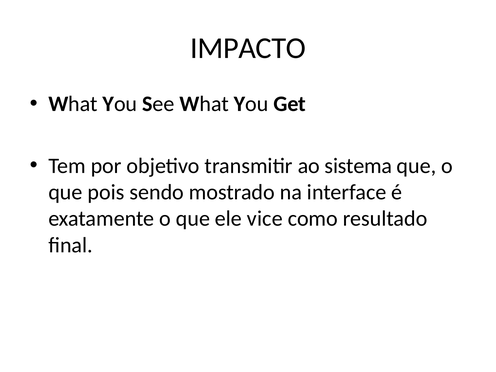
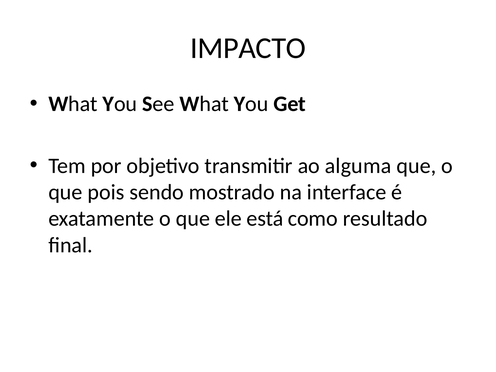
sistema: sistema -> alguma (358, 166)
vice: vice -> está (265, 219)
